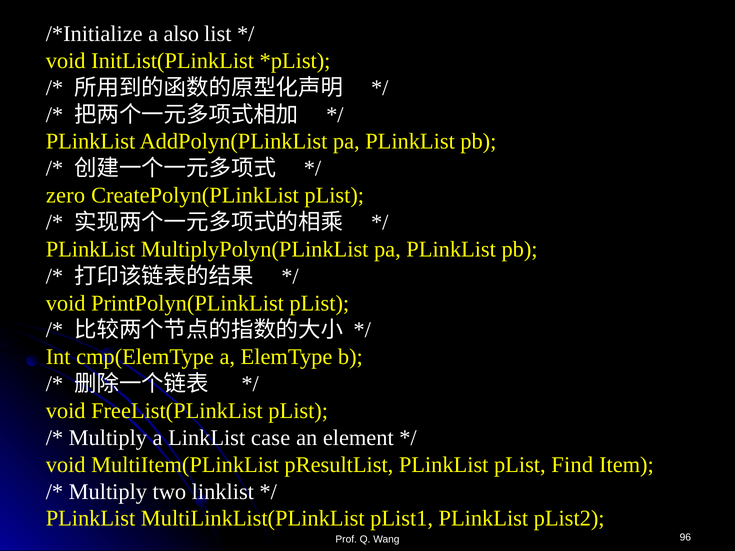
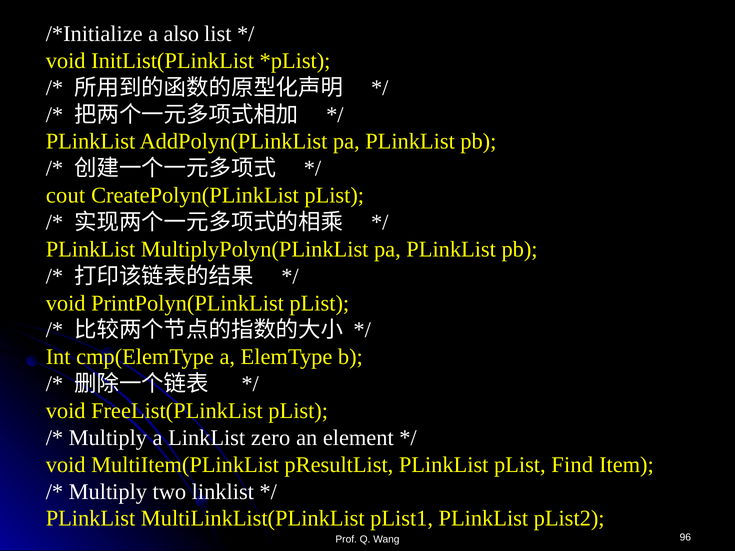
zero: zero -> cout (66, 195)
case: case -> zero (271, 438)
